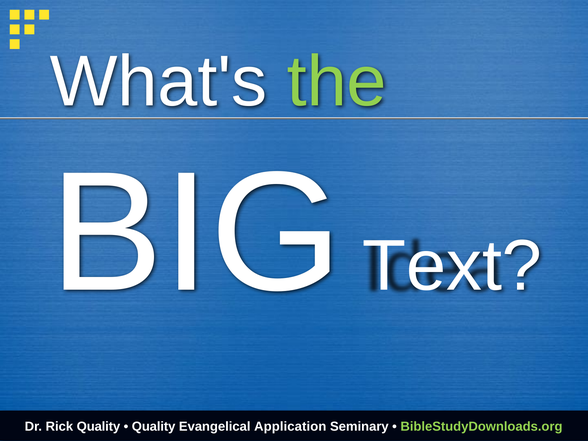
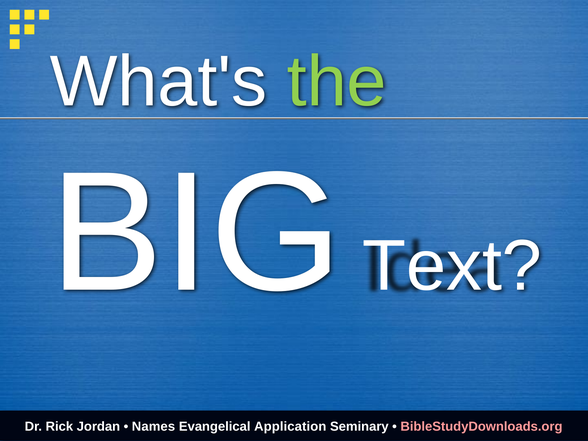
Rick Quality: Quality -> Jordan (98, 427)
Quality: Quality -> Names (153, 427)
BibleStudyDownloads.org colour: light green -> pink (481, 427)
